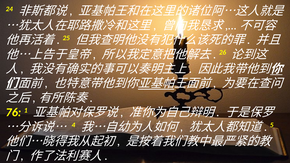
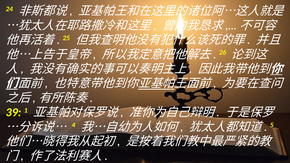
76: 76 -> 39 (14, 112)
